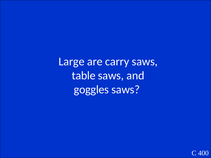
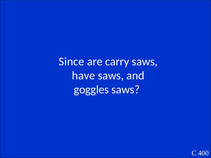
Large: Large -> Since (71, 62)
table: table -> have (84, 76)
